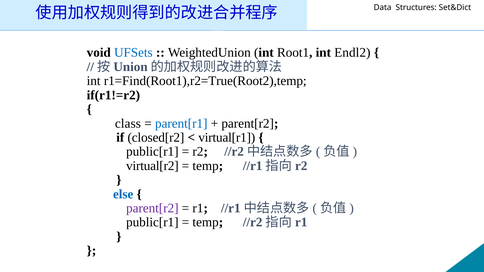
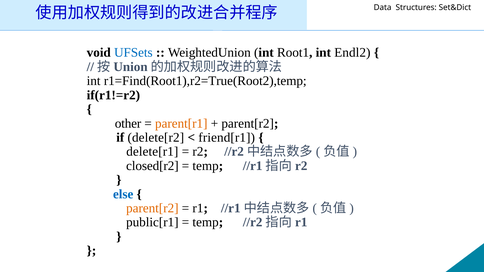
class: class -> other (128, 123)
parent[r1 colour: blue -> orange (181, 123)
closed[r2: closed[r2 -> delete[r2 (156, 138)
virtual[r1: virtual[r1 -> friend[r1 (227, 138)
public[r1: public[r1 -> delete[r1 (152, 152)
virtual[r2: virtual[r2 -> closed[r2 (152, 166)
parent[r2 colour: purple -> orange (152, 208)
